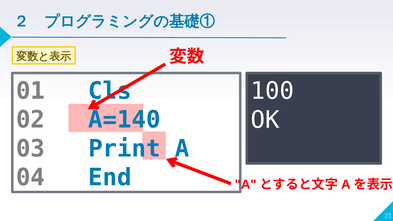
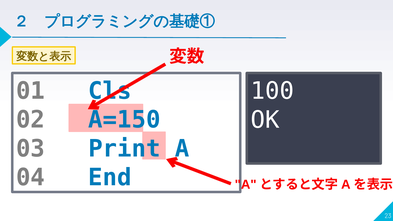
A=140: A=140 -> A=150 (124, 120)
